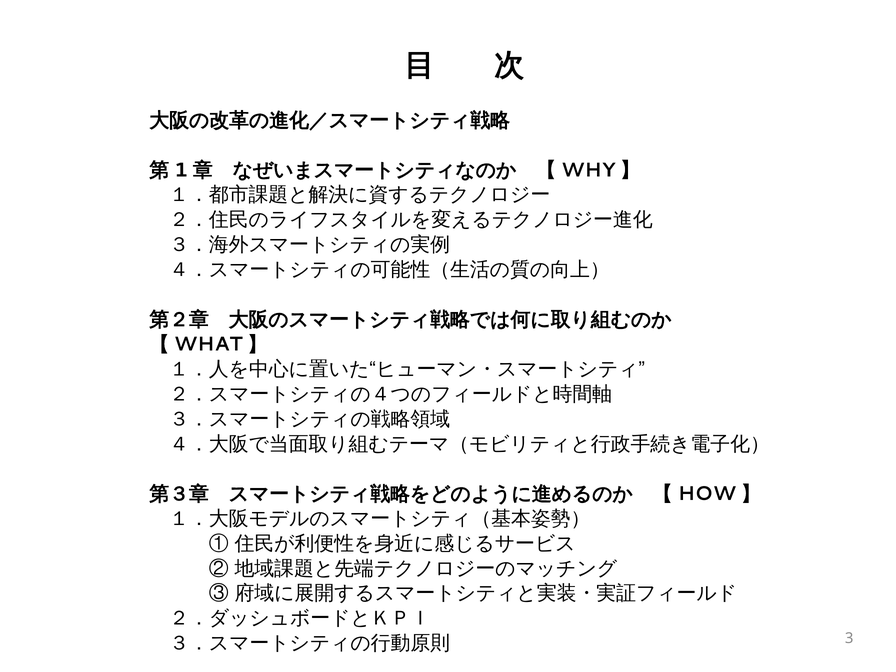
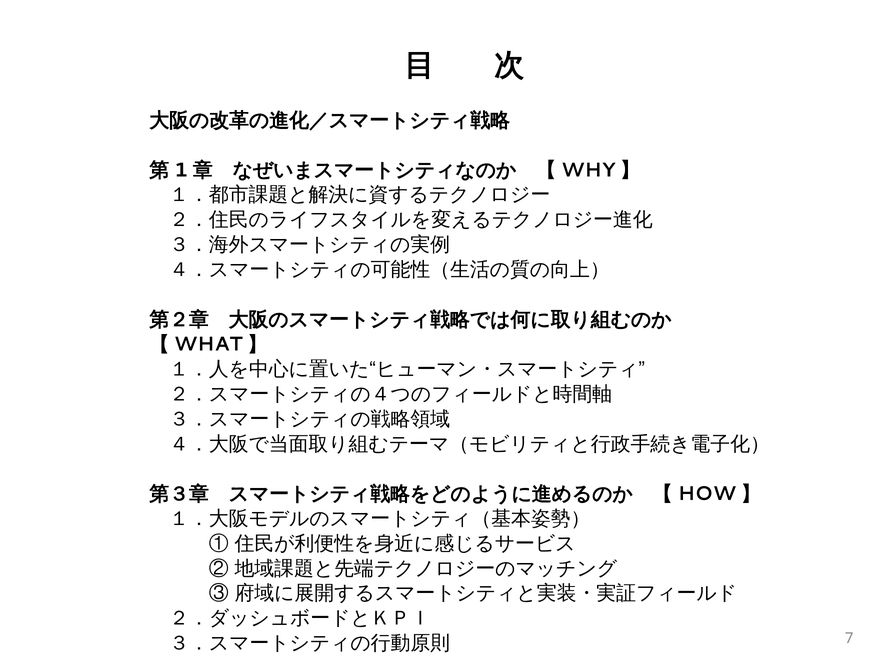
3: 3 -> 7 (849, 639)
